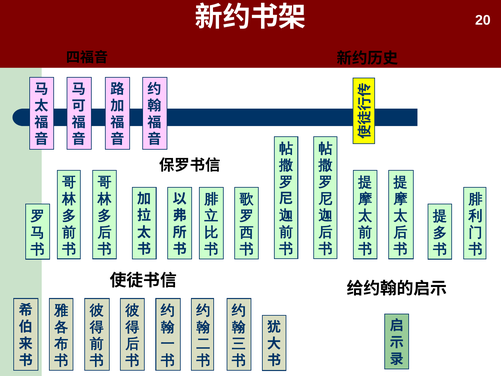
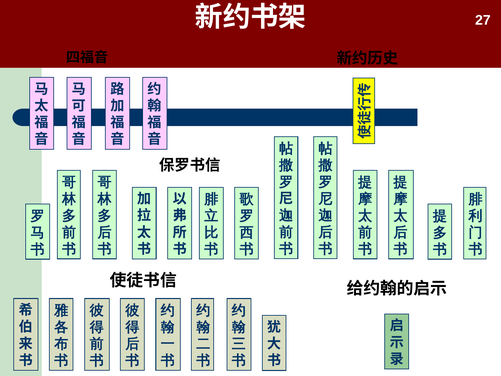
20: 20 -> 27 (483, 20)
